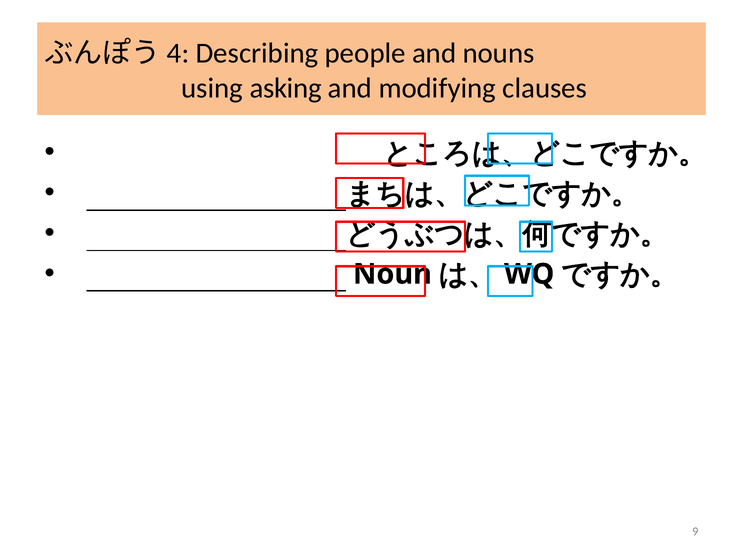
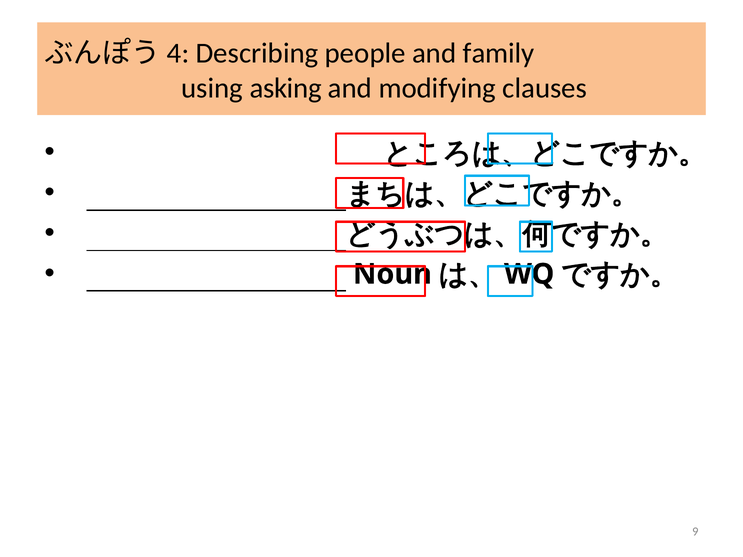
nouns: nouns -> family (499, 53)
